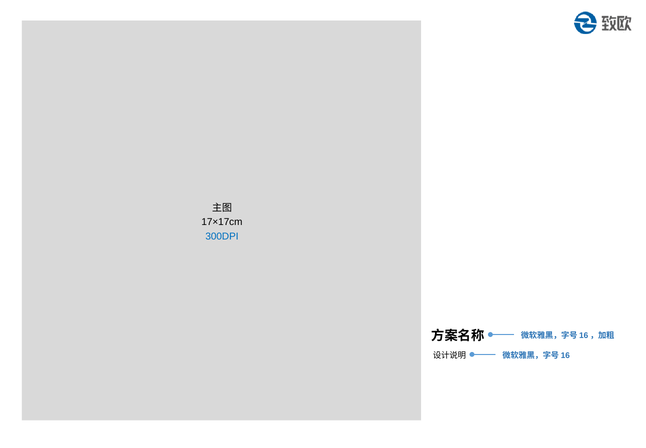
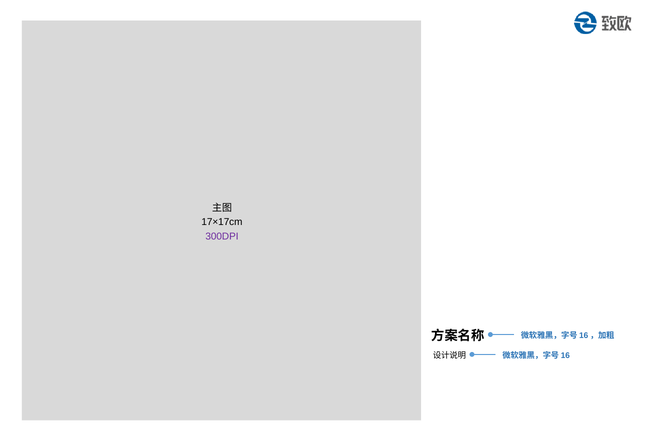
300DPI colour: blue -> purple (222, 236)
